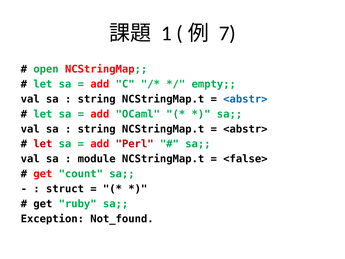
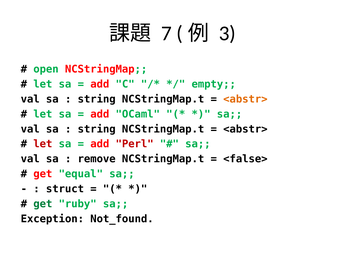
1: 1 -> 7 (166, 33)
7: 7 -> 3 (227, 33)
<abstr> colour: blue -> orange (245, 99)
module: module -> remove (97, 159)
count: count -> equal (81, 174)
get colour: black -> green (43, 204)
